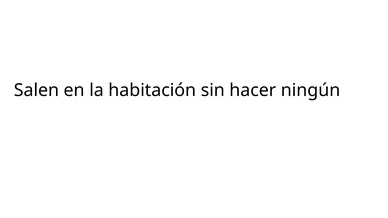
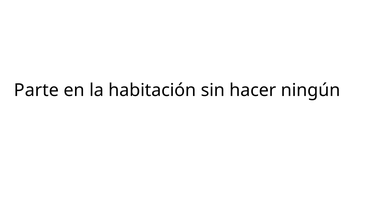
Salen: Salen -> Parte (36, 90)
